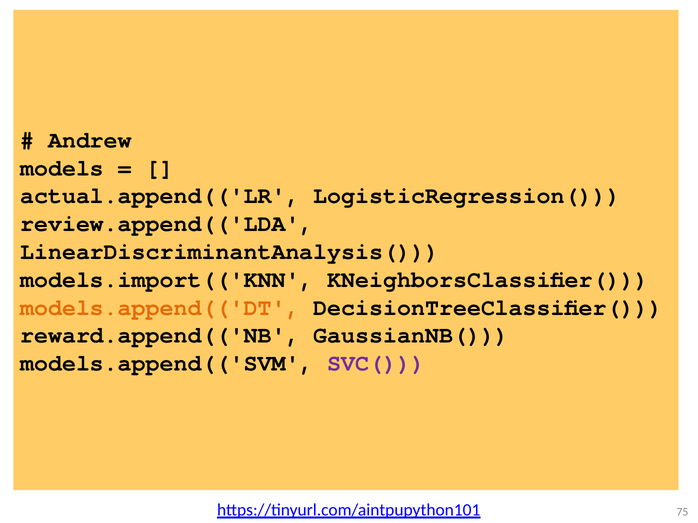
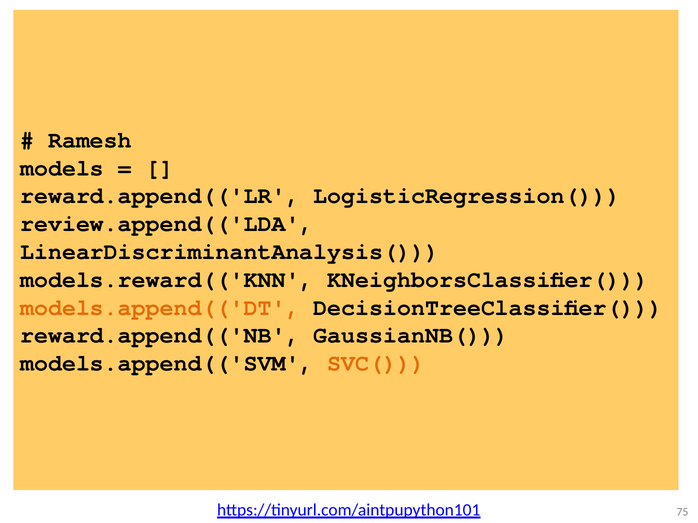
Andrew: Andrew -> Ramesh (90, 140)
actual.append(('LR: actual.append(('LR -> reward.append(('LR (160, 196)
models.import(('KNN: models.import(('KNN -> models.reward(('KNN (167, 280)
SVC( colour: purple -> orange (376, 364)
